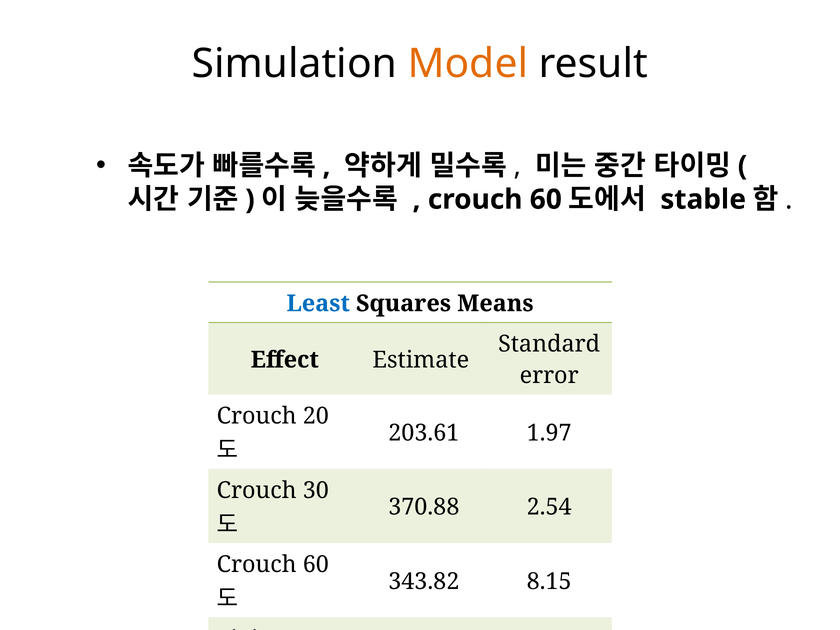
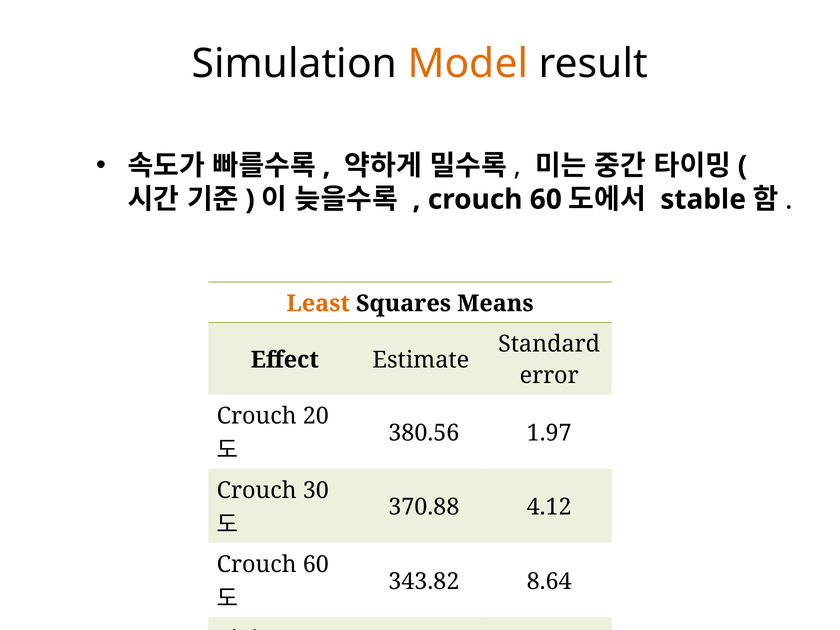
Least colour: blue -> orange (318, 303)
203.61: 203.61 -> 380.56 (424, 433)
2.54: 2.54 -> 4.12 (549, 507)
8.15: 8.15 -> 8.64 (549, 581)
